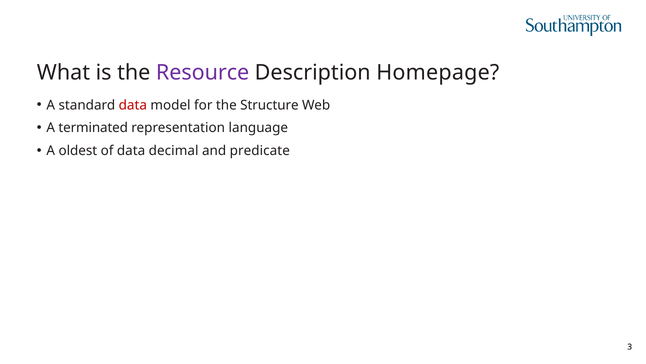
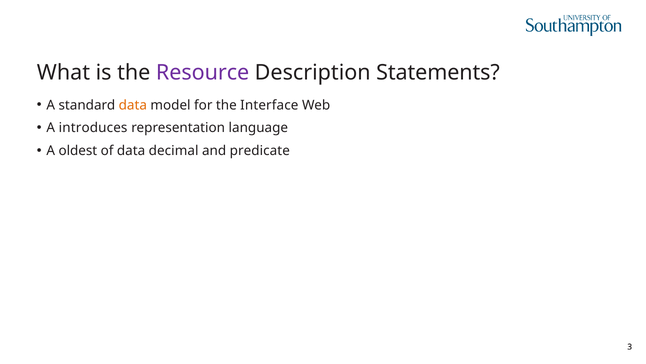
Homepage: Homepage -> Statements (438, 73)
data colour: red -> orange (133, 105)
Structure: Structure -> Interface (269, 105)
terminated: terminated -> introduces (93, 128)
